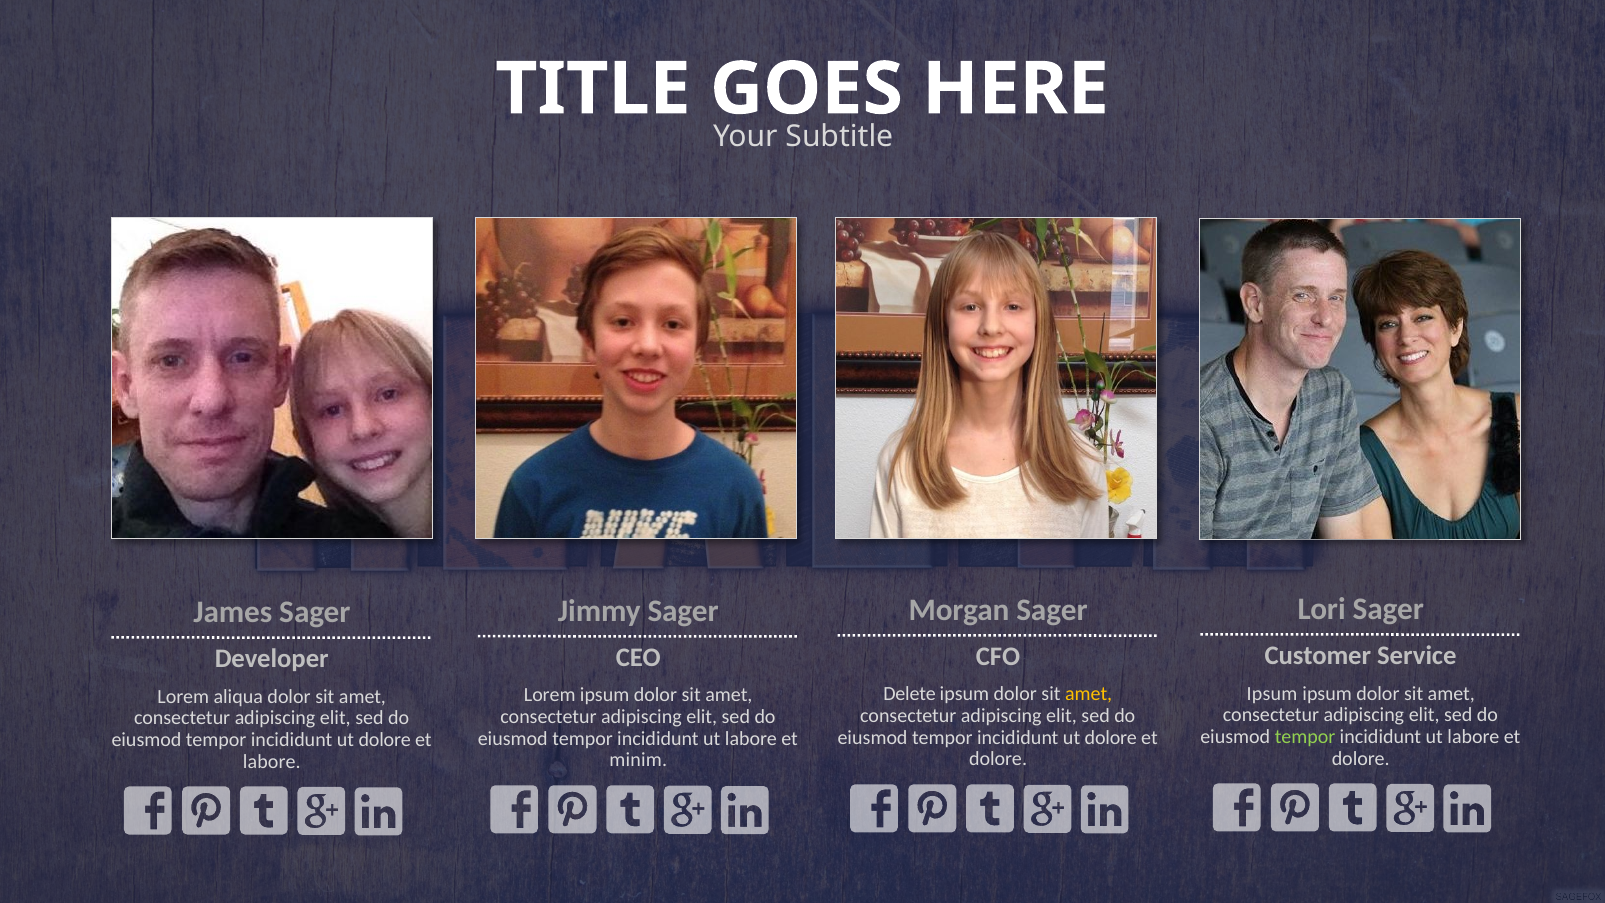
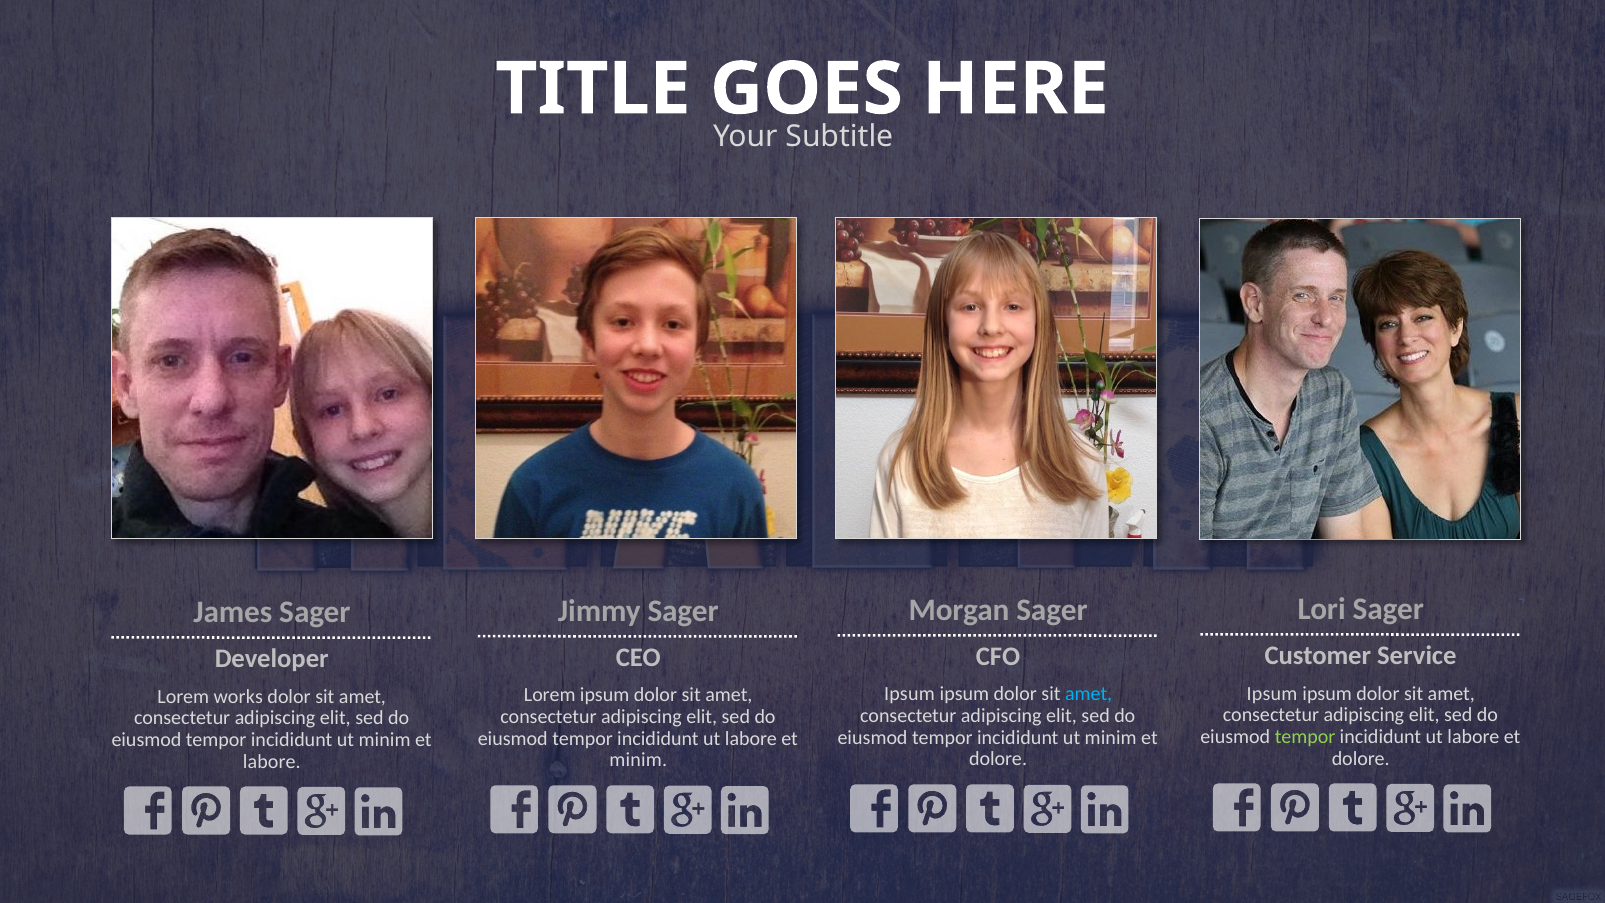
Delete: Delete -> Ipsum (909, 694)
amet colour: yellow -> light blue (1089, 694)
aliqua: aliqua -> works (238, 696)
dolore: dolore -> minim (1111, 738)
dolore: dolore -> minim (385, 740)
